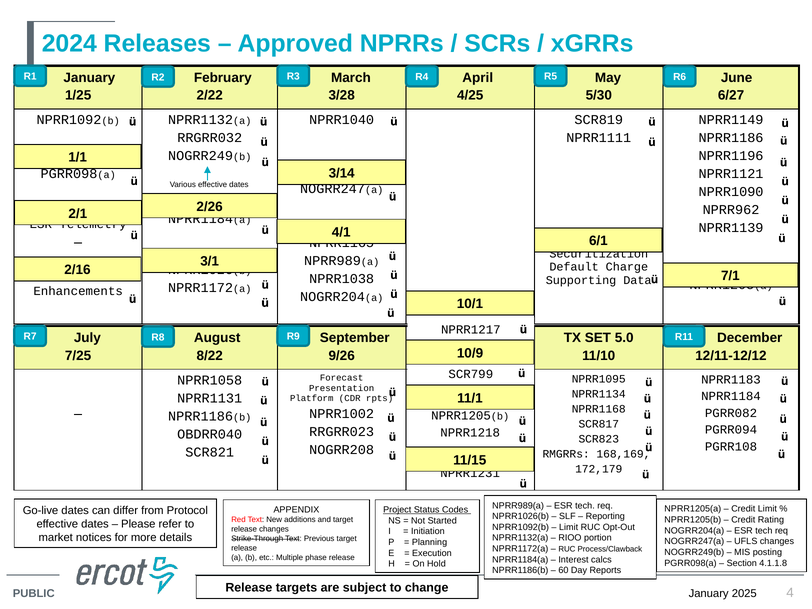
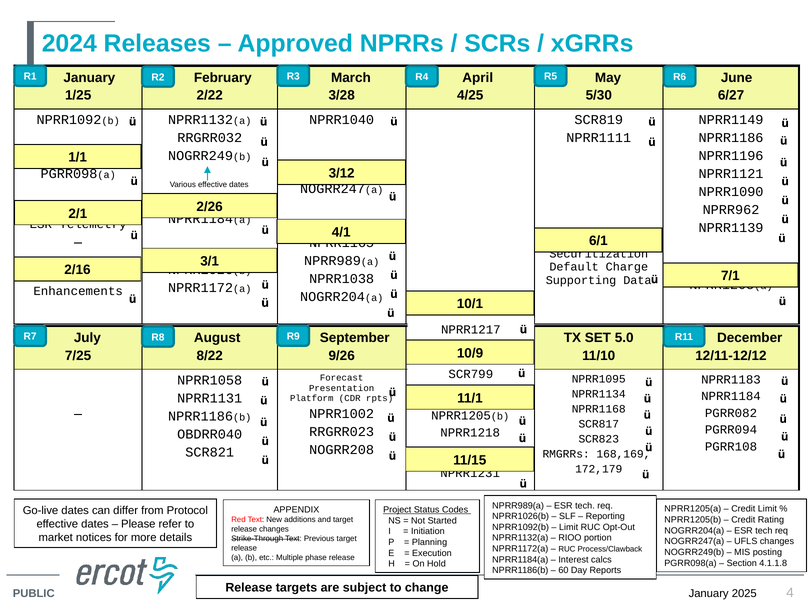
3/14: 3/14 -> 3/12 (342, 173)
